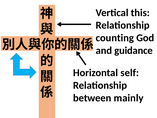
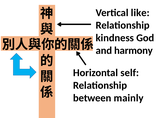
this: this -> like (140, 13)
counting: counting -> kindness (115, 38)
guidance: guidance -> harmony (133, 50)
